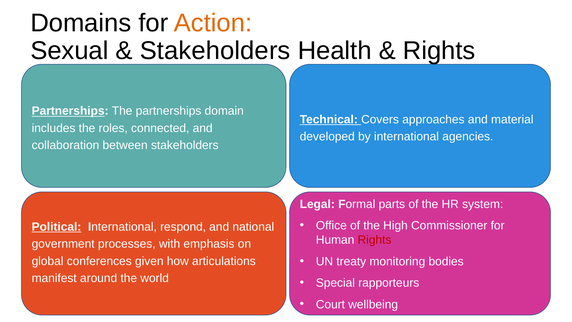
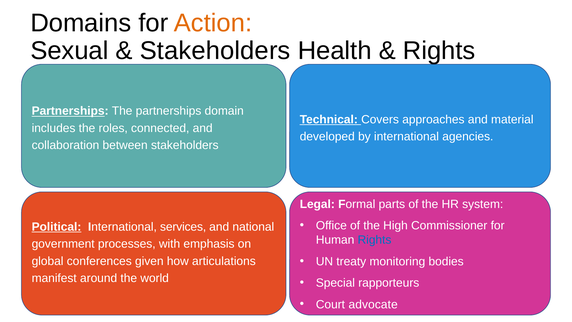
respond: respond -> services (183, 227)
Rights colour: red -> blue (374, 240)
wellbeing: wellbeing -> advocate (373, 304)
